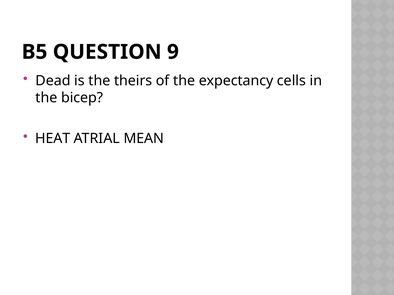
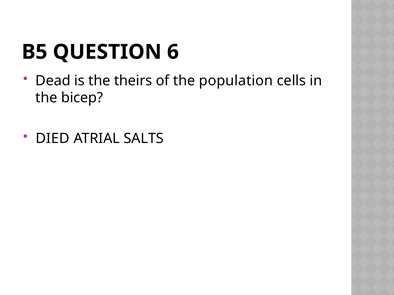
9: 9 -> 6 (173, 52)
expectancy: expectancy -> population (236, 81)
HEAT: HEAT -> DIED (53, 139)
MEAN: MEAN -> SALTS (144, 139)
